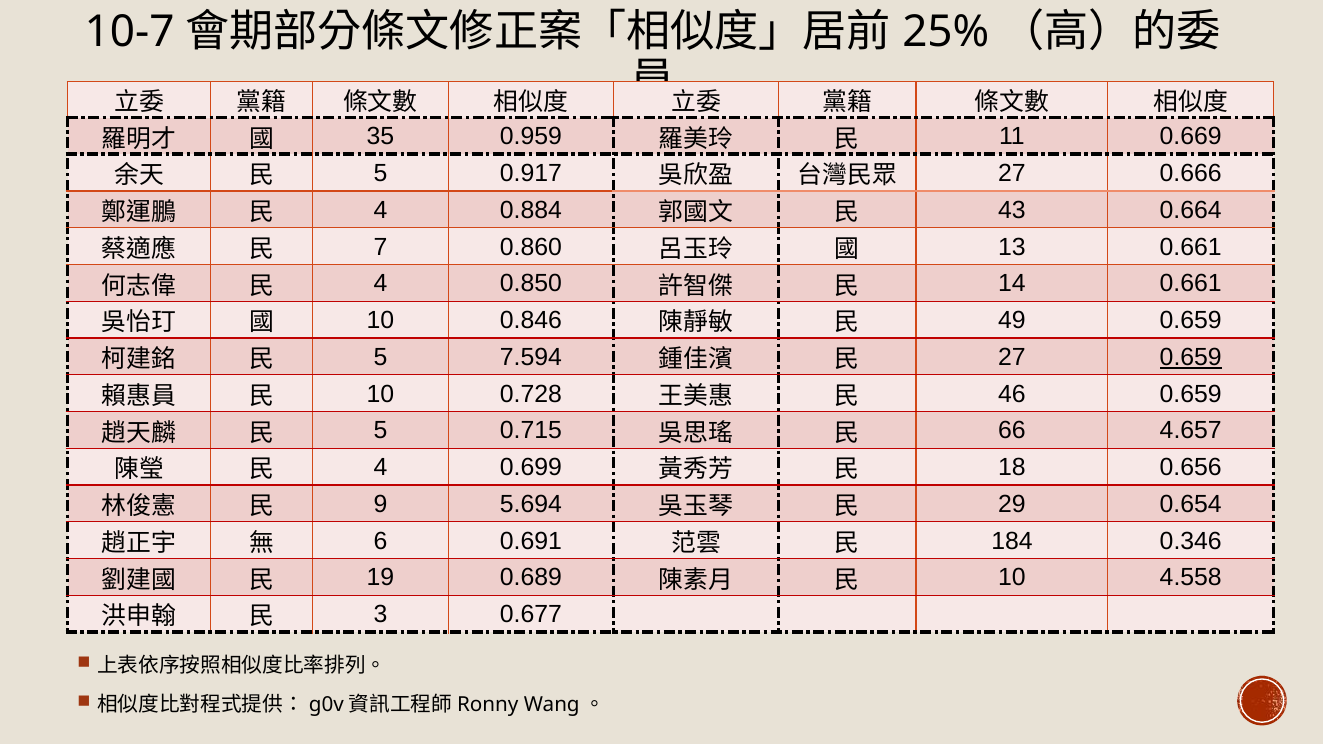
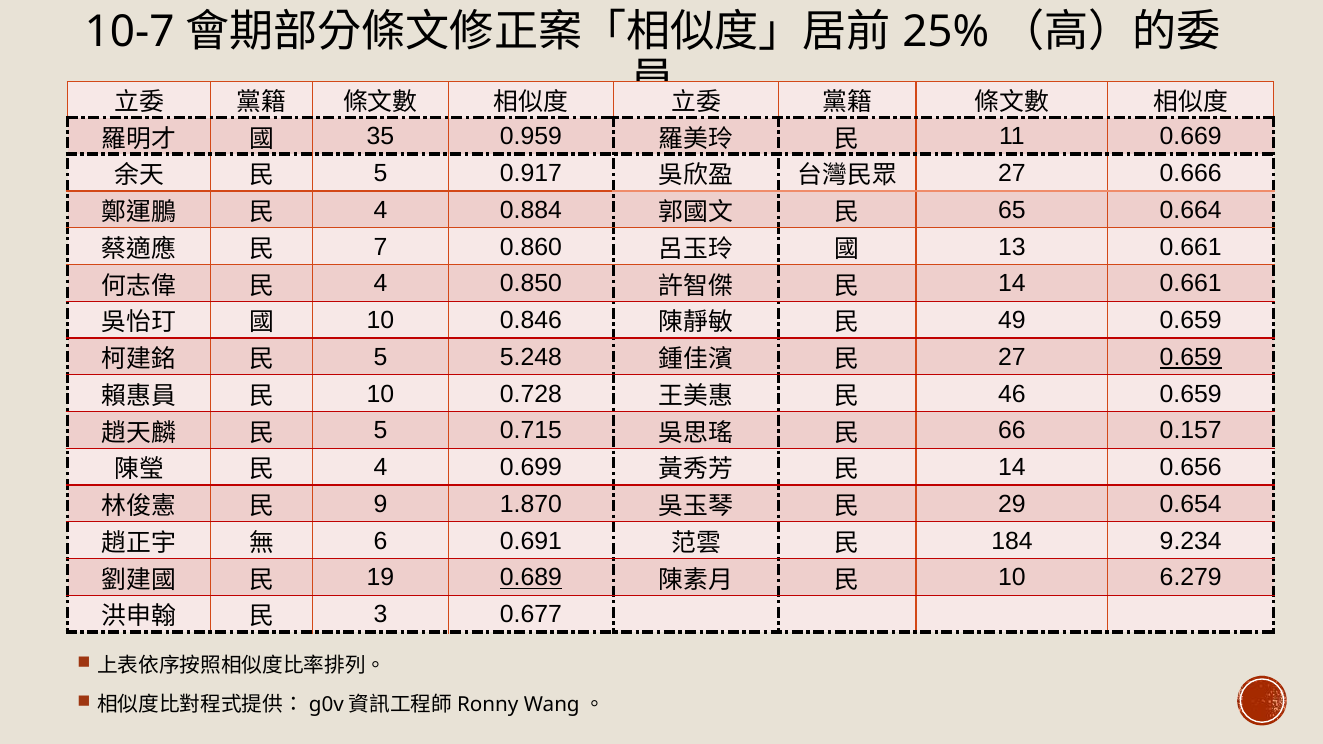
43: 43 -> 65 (1012, 210)
7.594: 7.594 -> 5.248 (531, 357)
4.657: 4.657 -> 0.157 (1191, 431)
18: 18 -> 14 (1012, 468)
5.694: 5.694 -> 1.870 (531, 504)
0.346: 0.346 -> 9.234 (1191, 541)
0.689 underline: none -> present (531, 578)
4.558: 4.558 -> 6.279 (1191, 578)
